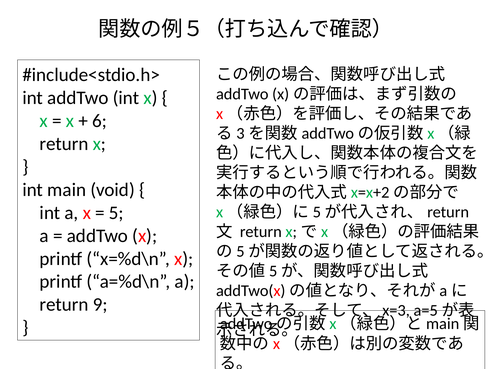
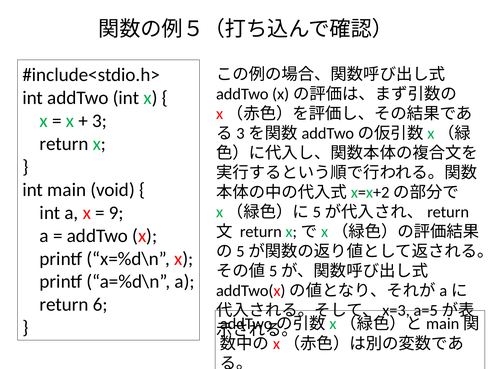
6: 6 -> 3 (100, 121)
5: 5 -> 9 (116, 212)
9: 9 -> 6 (100, 304)
